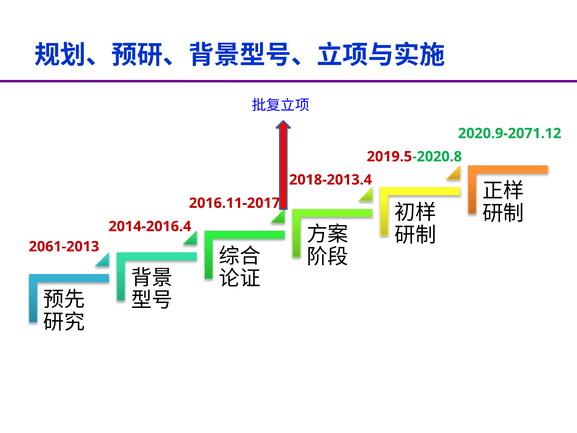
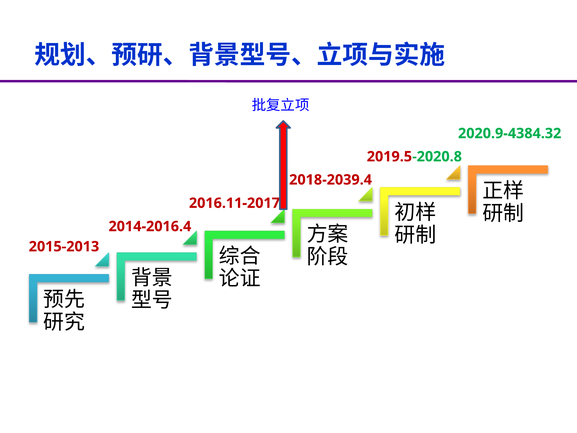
2020.9-2071.12: 2020.9-2071.12 -> 2020.9-4384.32 (510, 133)
2018-2013.4: 2018-2013.4 -> 2018-2039.4 (331, 180)
2061-2013: 2061-2013 -> 2015-2013 (64, 246)
